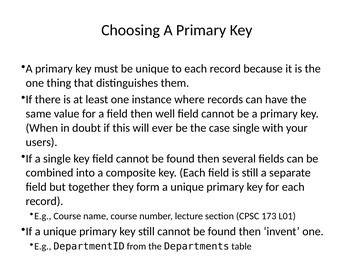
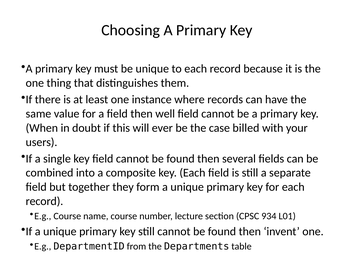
case single: single -> billed (246, 128)
173: 173 -> 934 (269, 216)
